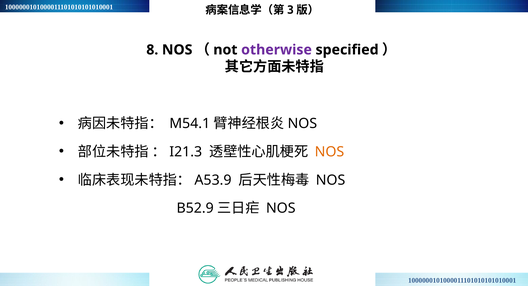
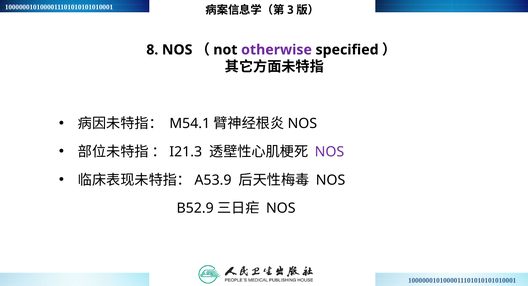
NOS colour: orange -> purple (329, 152)
